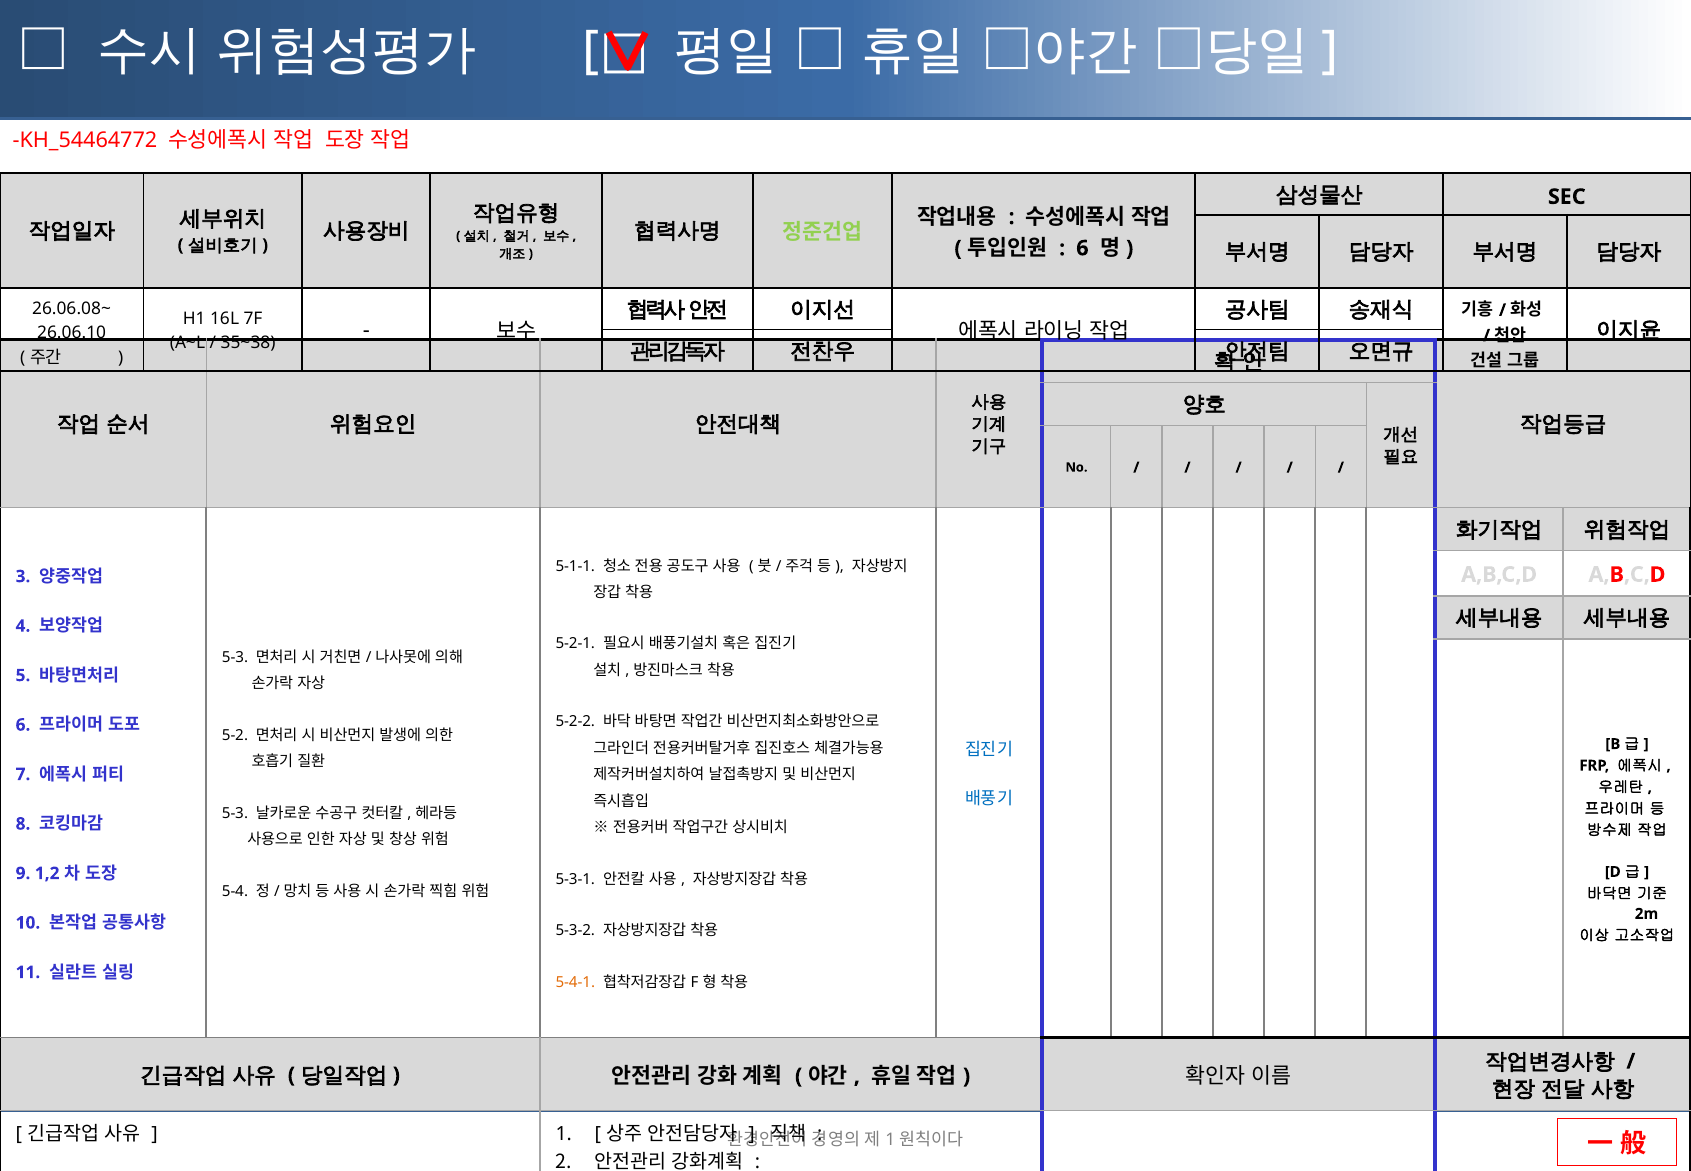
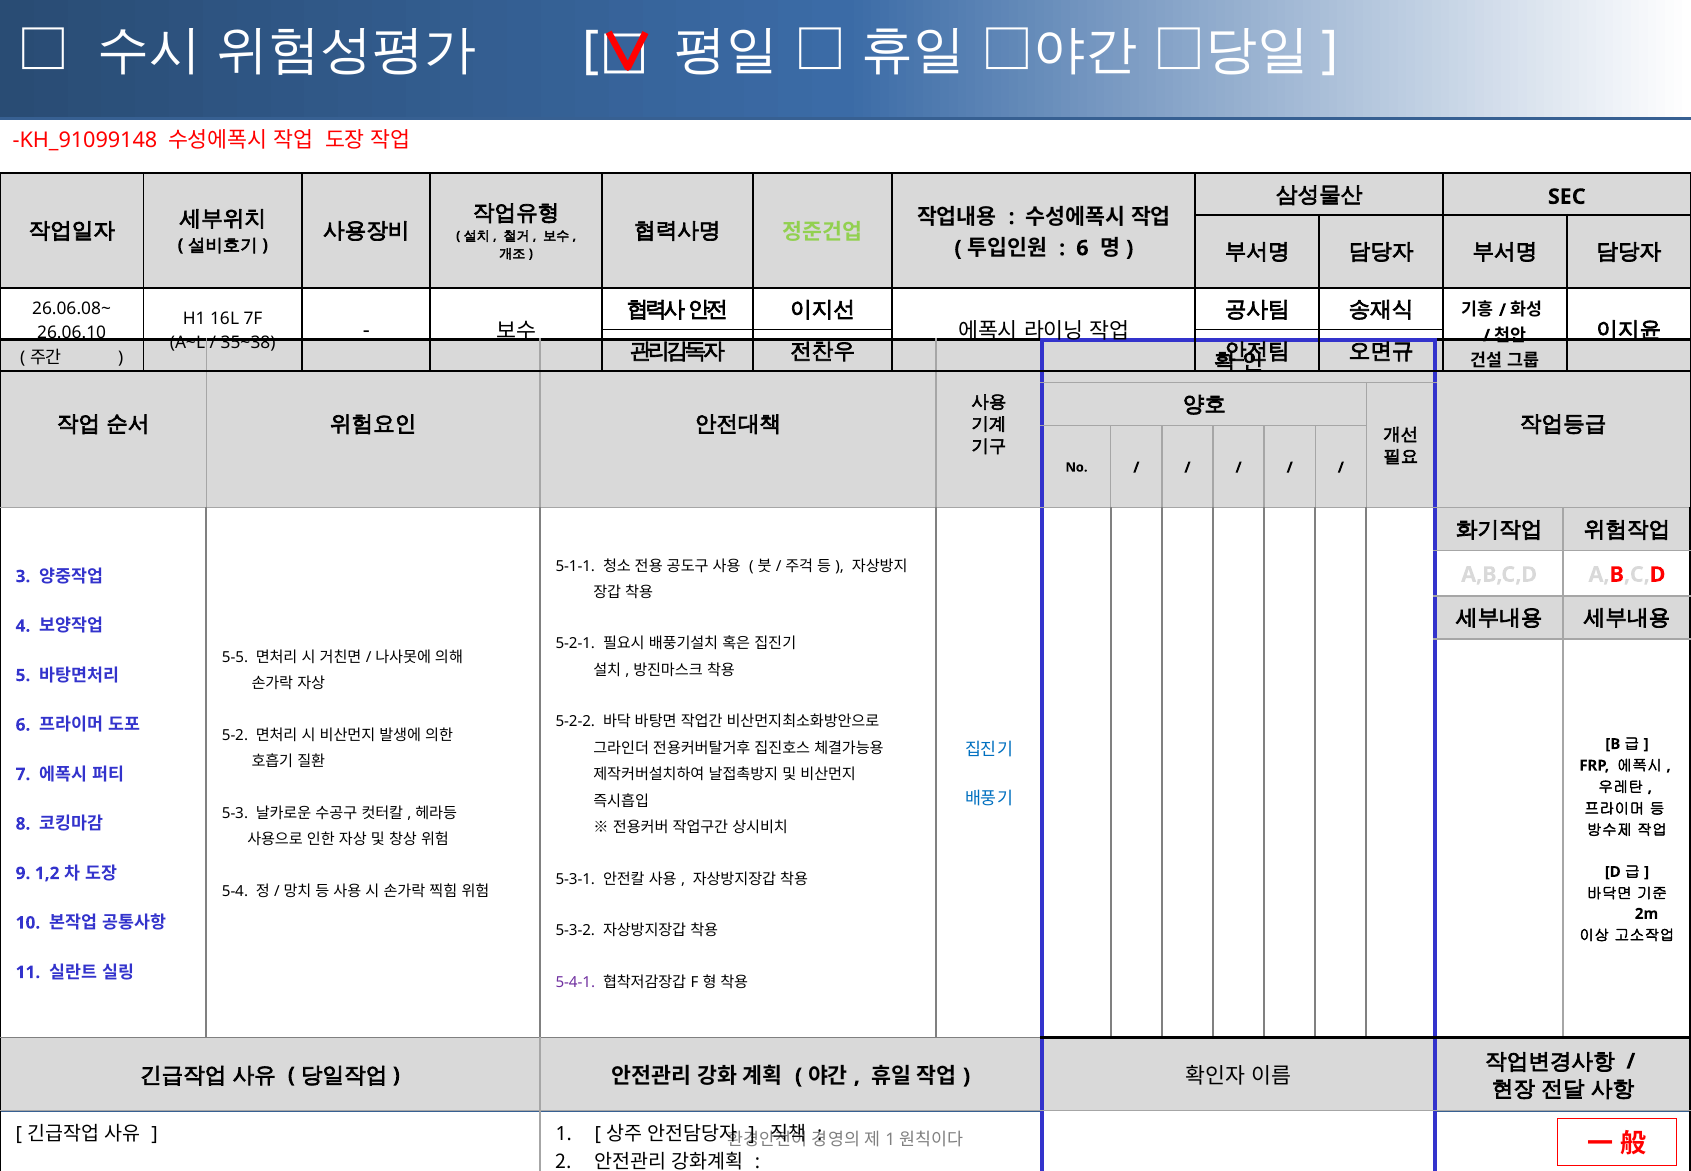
KH_54464772: KH_54464772 -> KH_91099148 (85, 140)
5-3: 5-3 -> 5-5 (235, 657)
5-4-1 colour: orange -> purple (575, 982)
